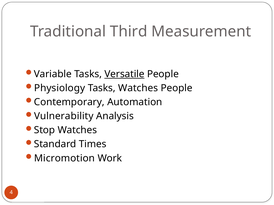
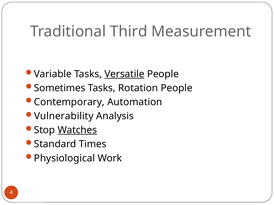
Physiology: Physiology -> Sometimes (60, 88)
Tasks Watches: Watches -> Rotation (138, 88)
Watches underline: none -> present (77, 130)
Micromotion: Micromotion -> Physiological (65, 159)
